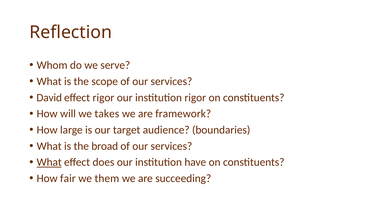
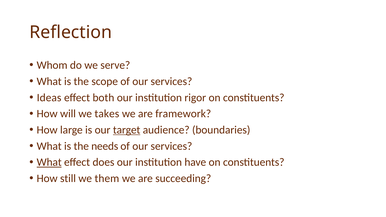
David: David -> Ideas (49, 98)
effect rigor: rigor -> both (103, 98)
target underline: none -> present (127, 130)
broad: broad -> needs (105, 146)
fair: fair -> still (68, 179)
